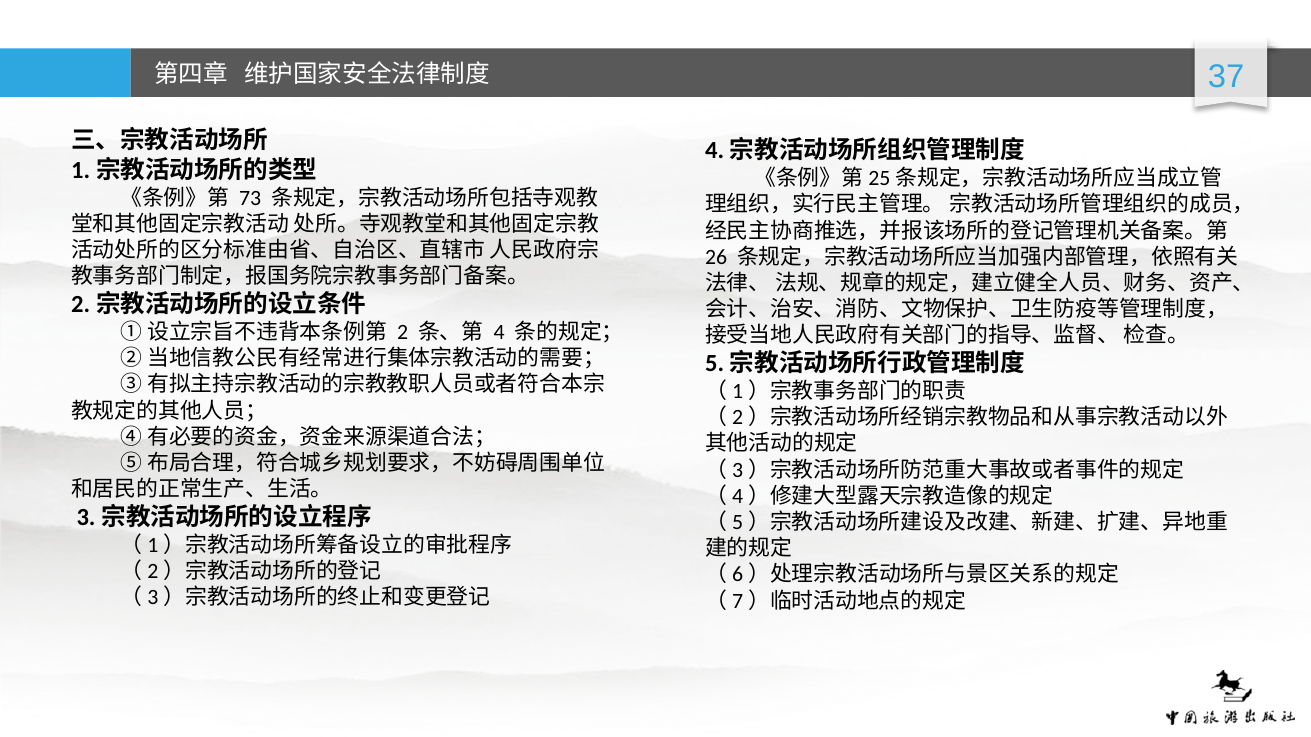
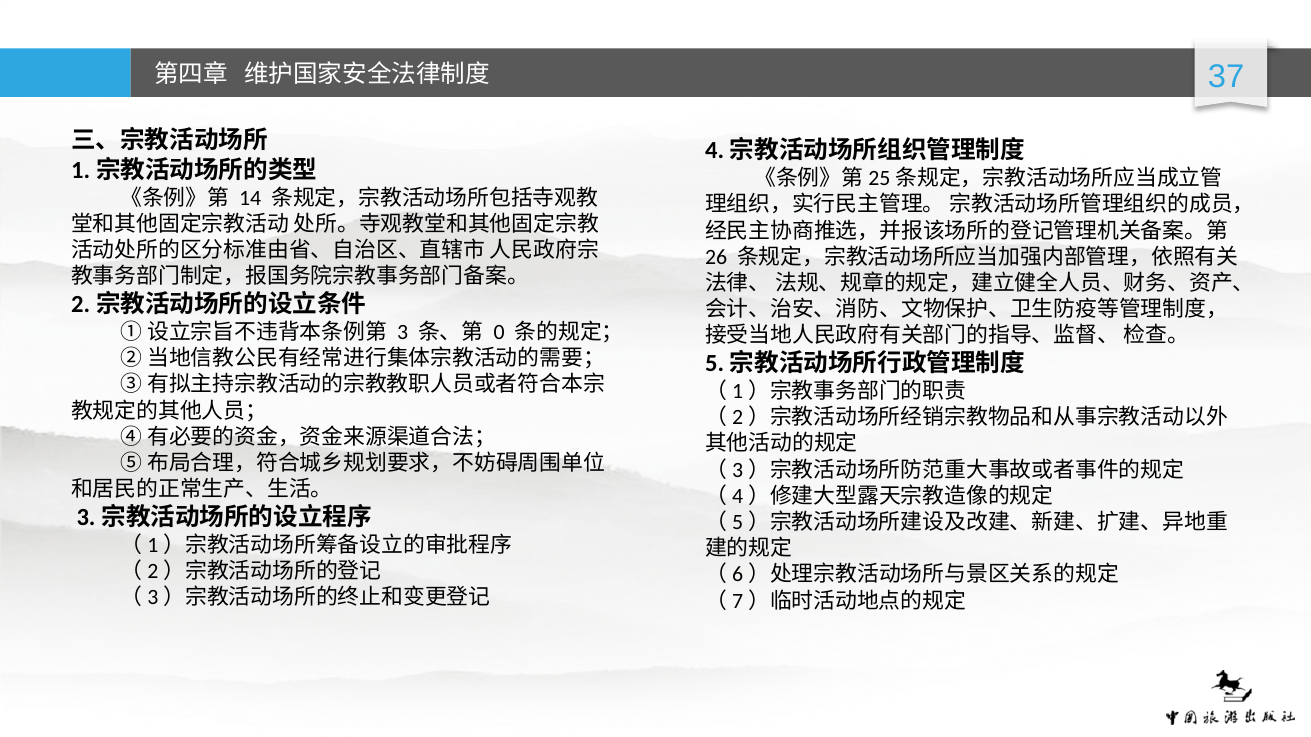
73: 73 -> 14 (250, 198)
2: 2 -> 3 (403, 332)
4: 4 -> 0 (499, 332)
